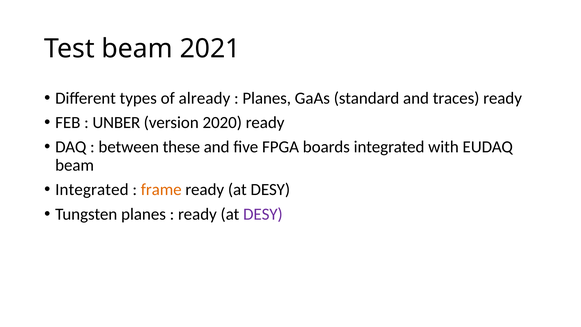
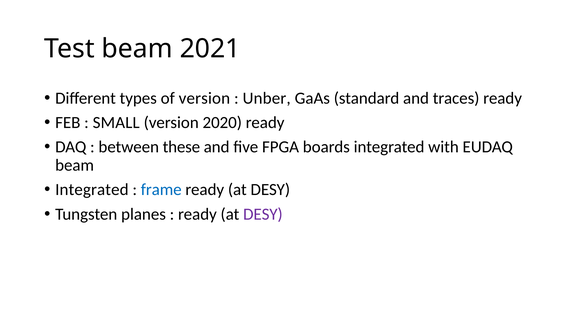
of already: already -> version (204, 98)
Planes: Planes -> Unber (267, 98)
UNBER: UNBER -> SMALL (116, 123)
frame colour: orange -> blue (161, 190)
